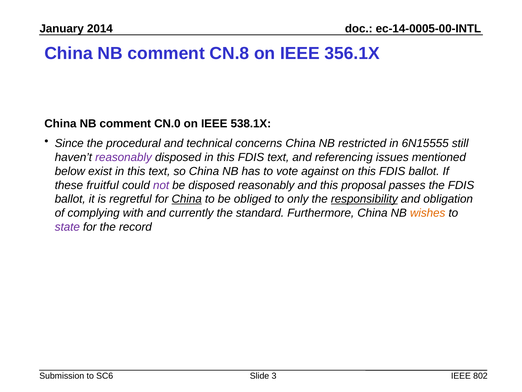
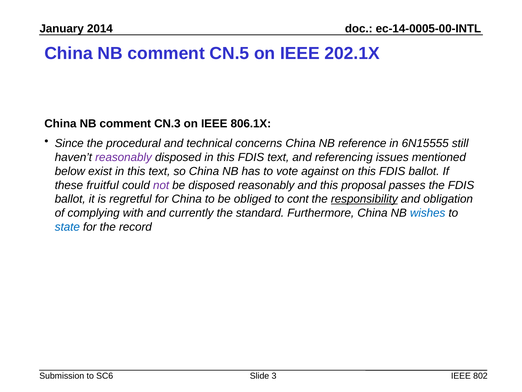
CN.8: CN.8 -> CN.5 (229, 53)
356.1X: 356.1X -> 202.1X (352, 53)
CN.0: CN.0 -> CN.3 (167, 123)
538.1X: 538.1X -> 806.1X (251, 123)
restricted: restricted -> reference (362, 143)
China underline: present -> none (187, 199)
only: only -> cont (298, 199)
wishes colour: orange -> blue (428, 213)
state colour: purple -> blue (67, 227)
